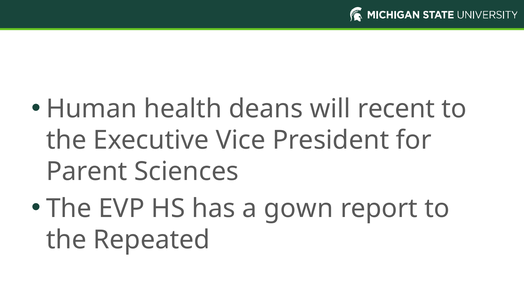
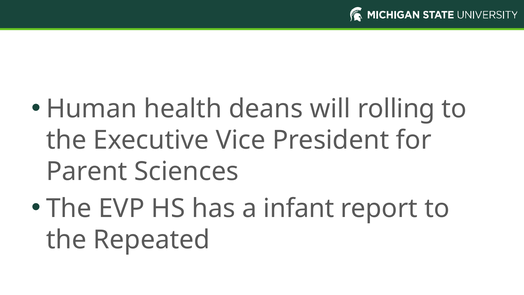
recent: recent -> rolling (396, 109)
gown: gown -> infant (299, 208)
